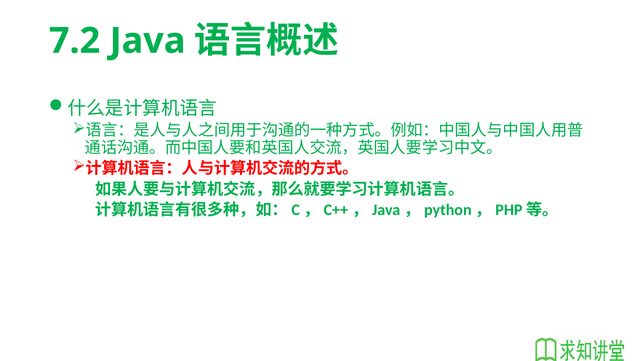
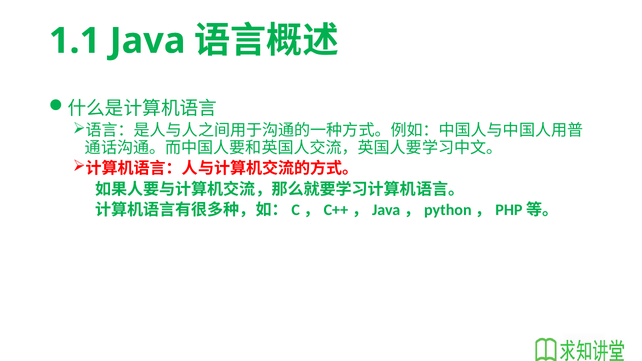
7.2: 7.2 -> 1.1 (75, 41)
